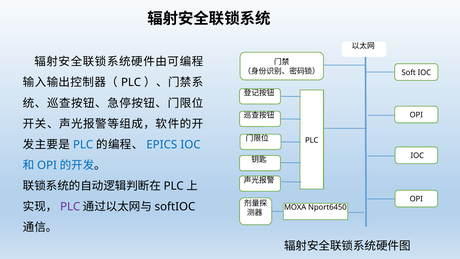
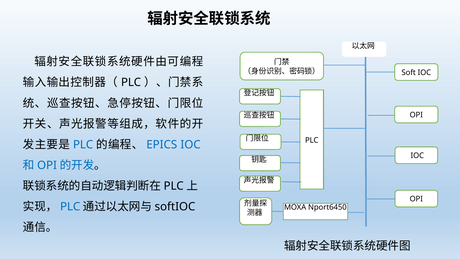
PLC colour: purple -> blue (70, 207)
